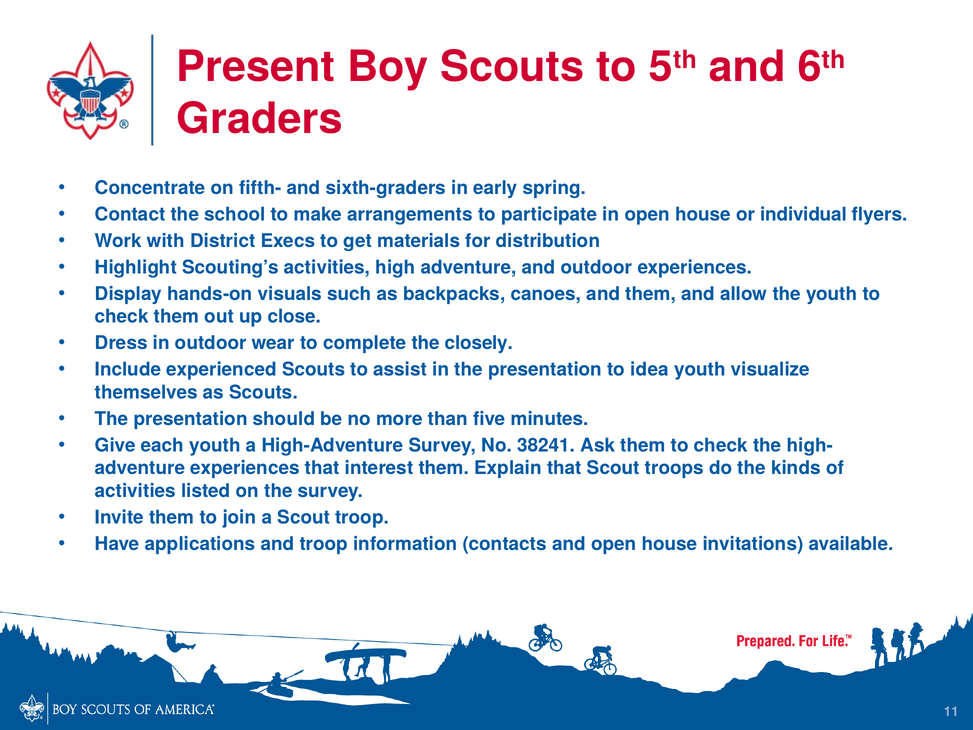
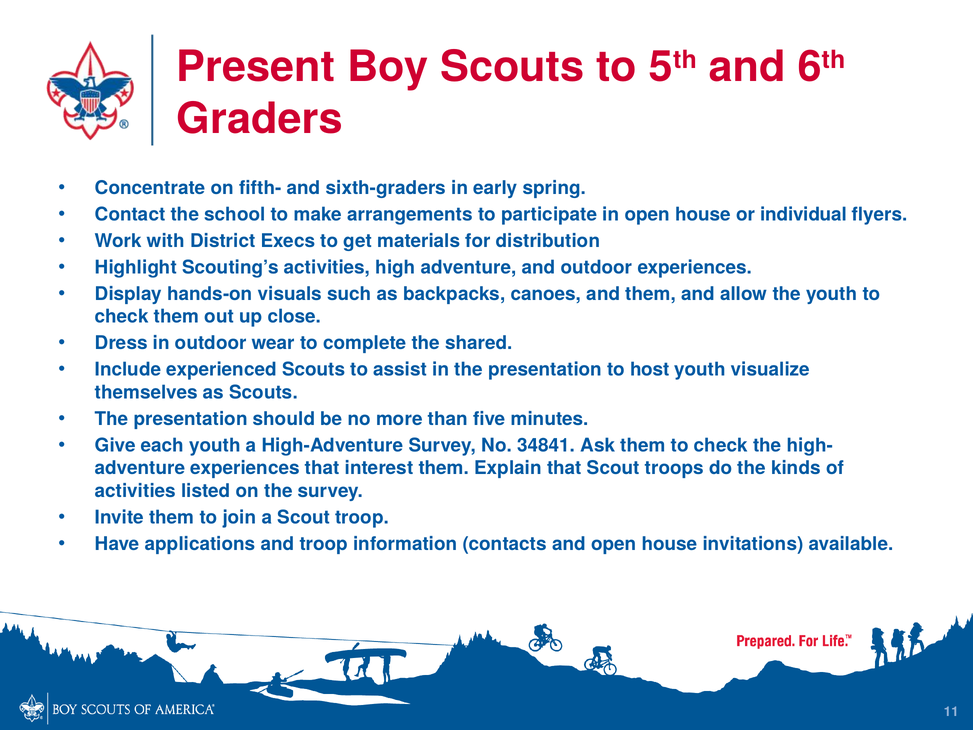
closely: closely -> shared (479, 343)
idea: idea -> host (650, 370)
38241: 38241 -> 34841 (546, 445)
